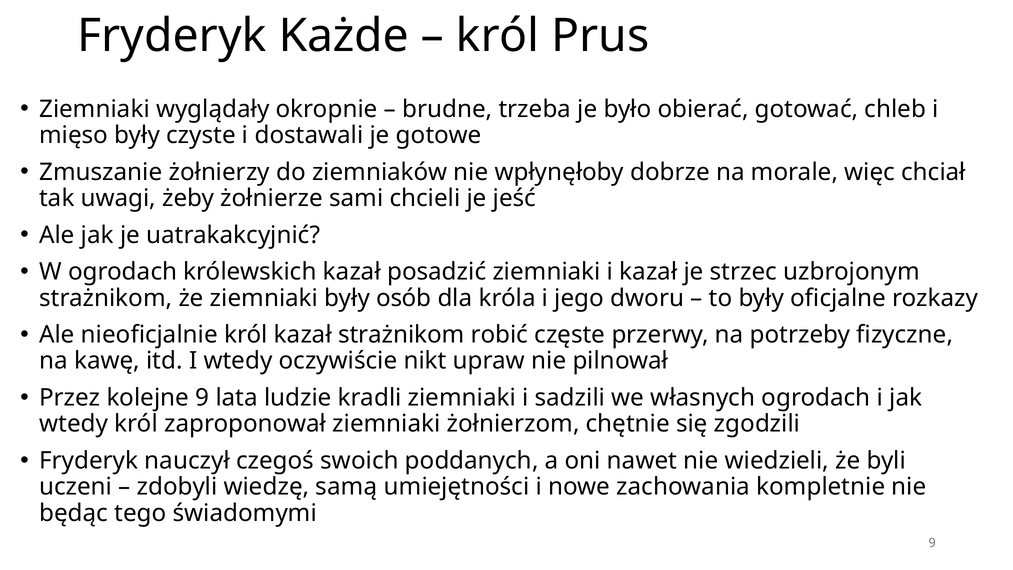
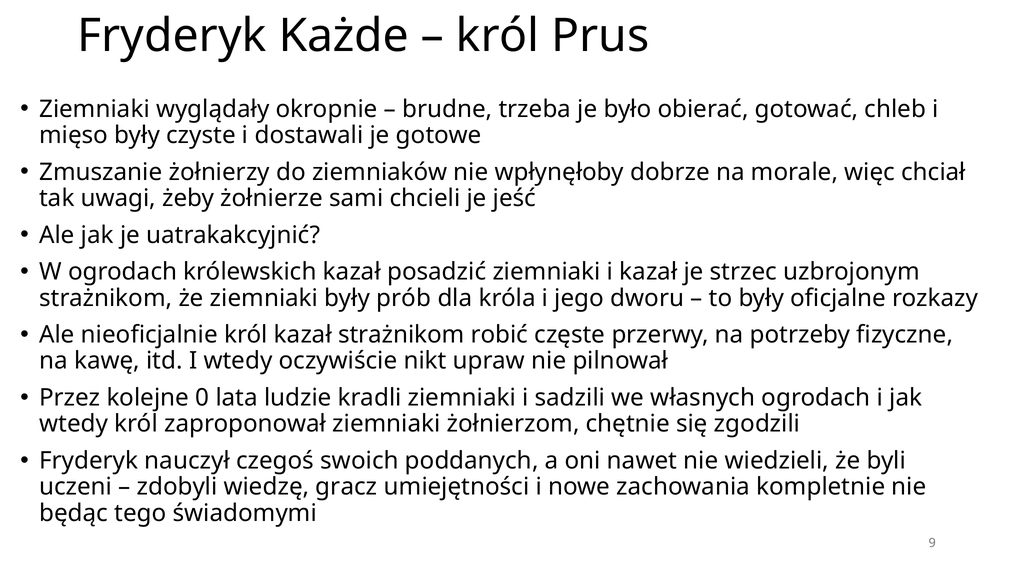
osób: osób -> prób (404, 298)
kolejne 9: 9 -> 0 (202, 398)
samą: samą -> gracz (346, 487)
